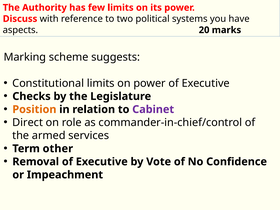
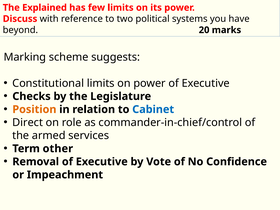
Authority: Authority -> Explained (45, 8)
aspects: aspects -> beyond (20, 30)
Cabinet colour: purple -> blue (153, 109)
